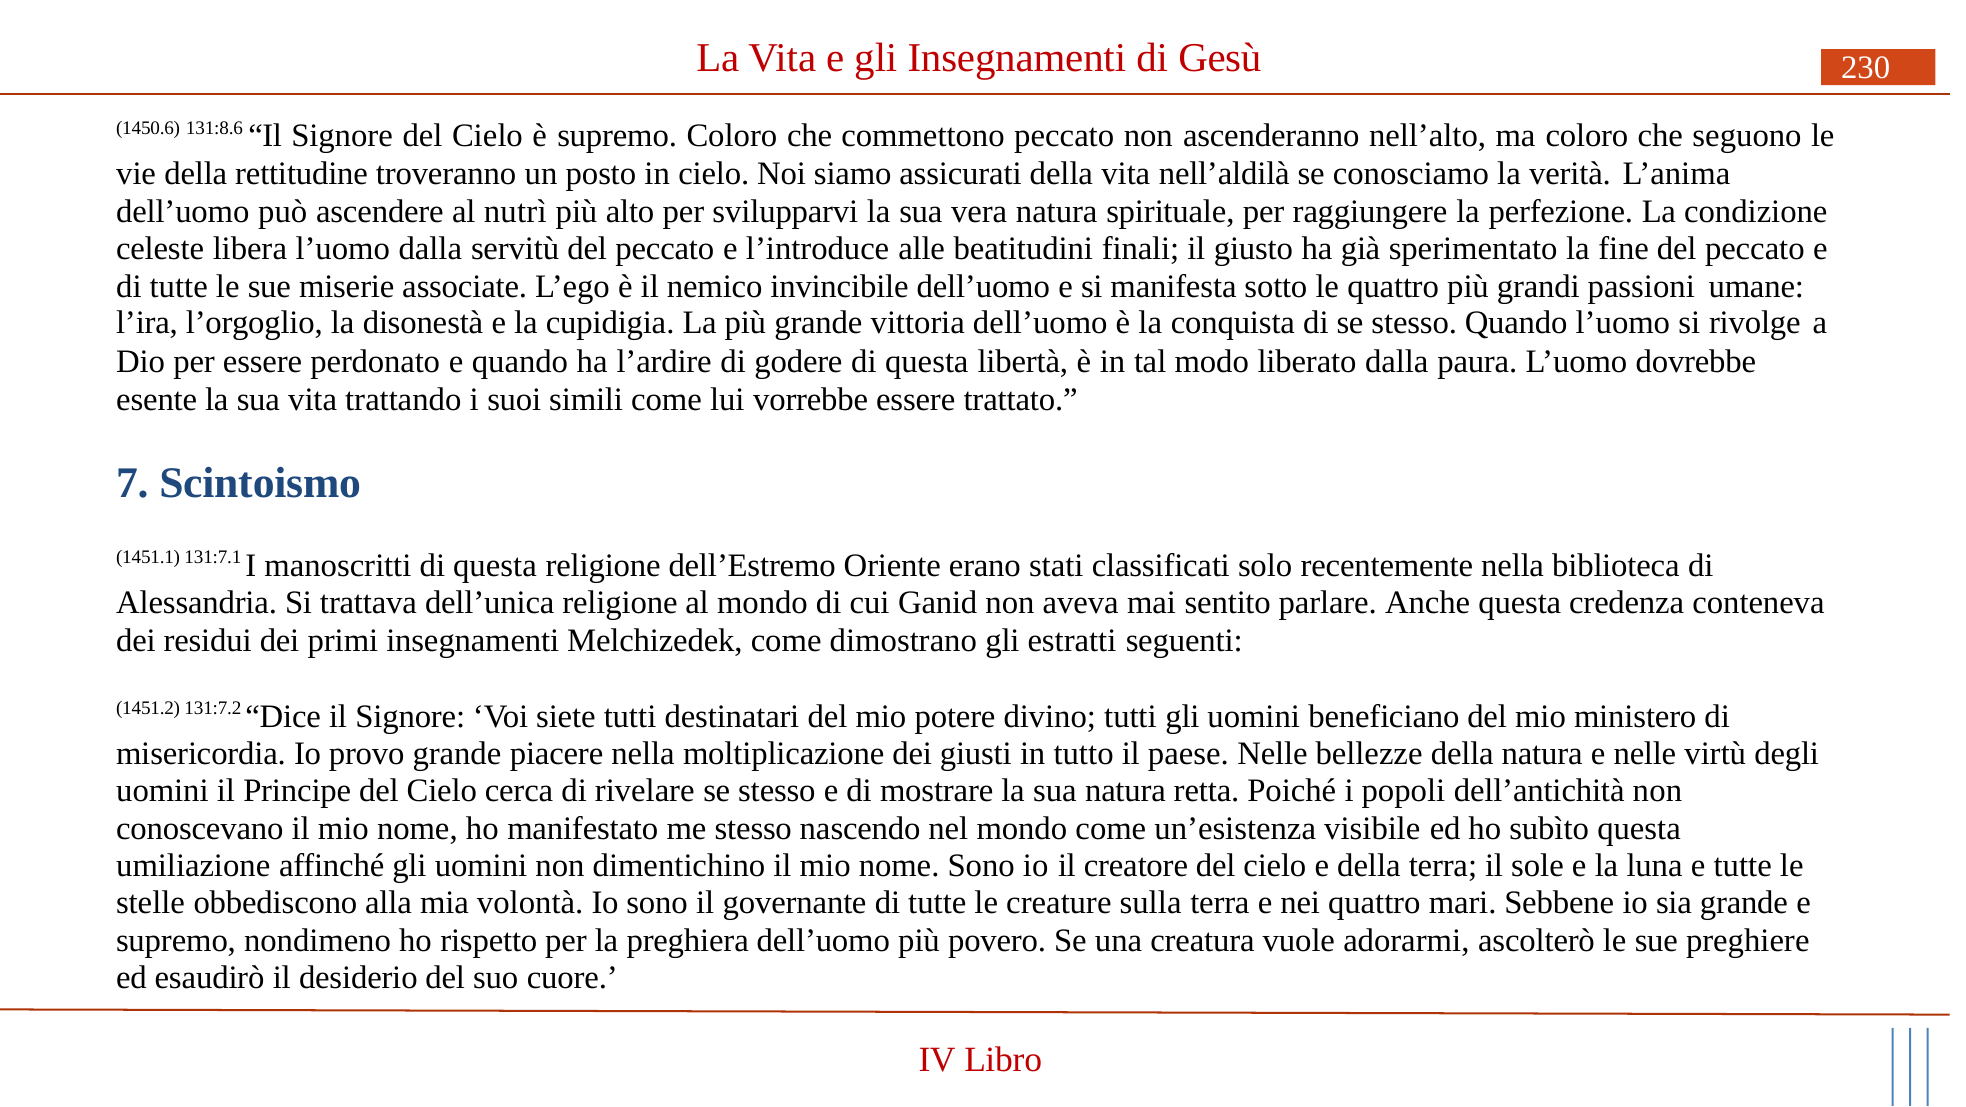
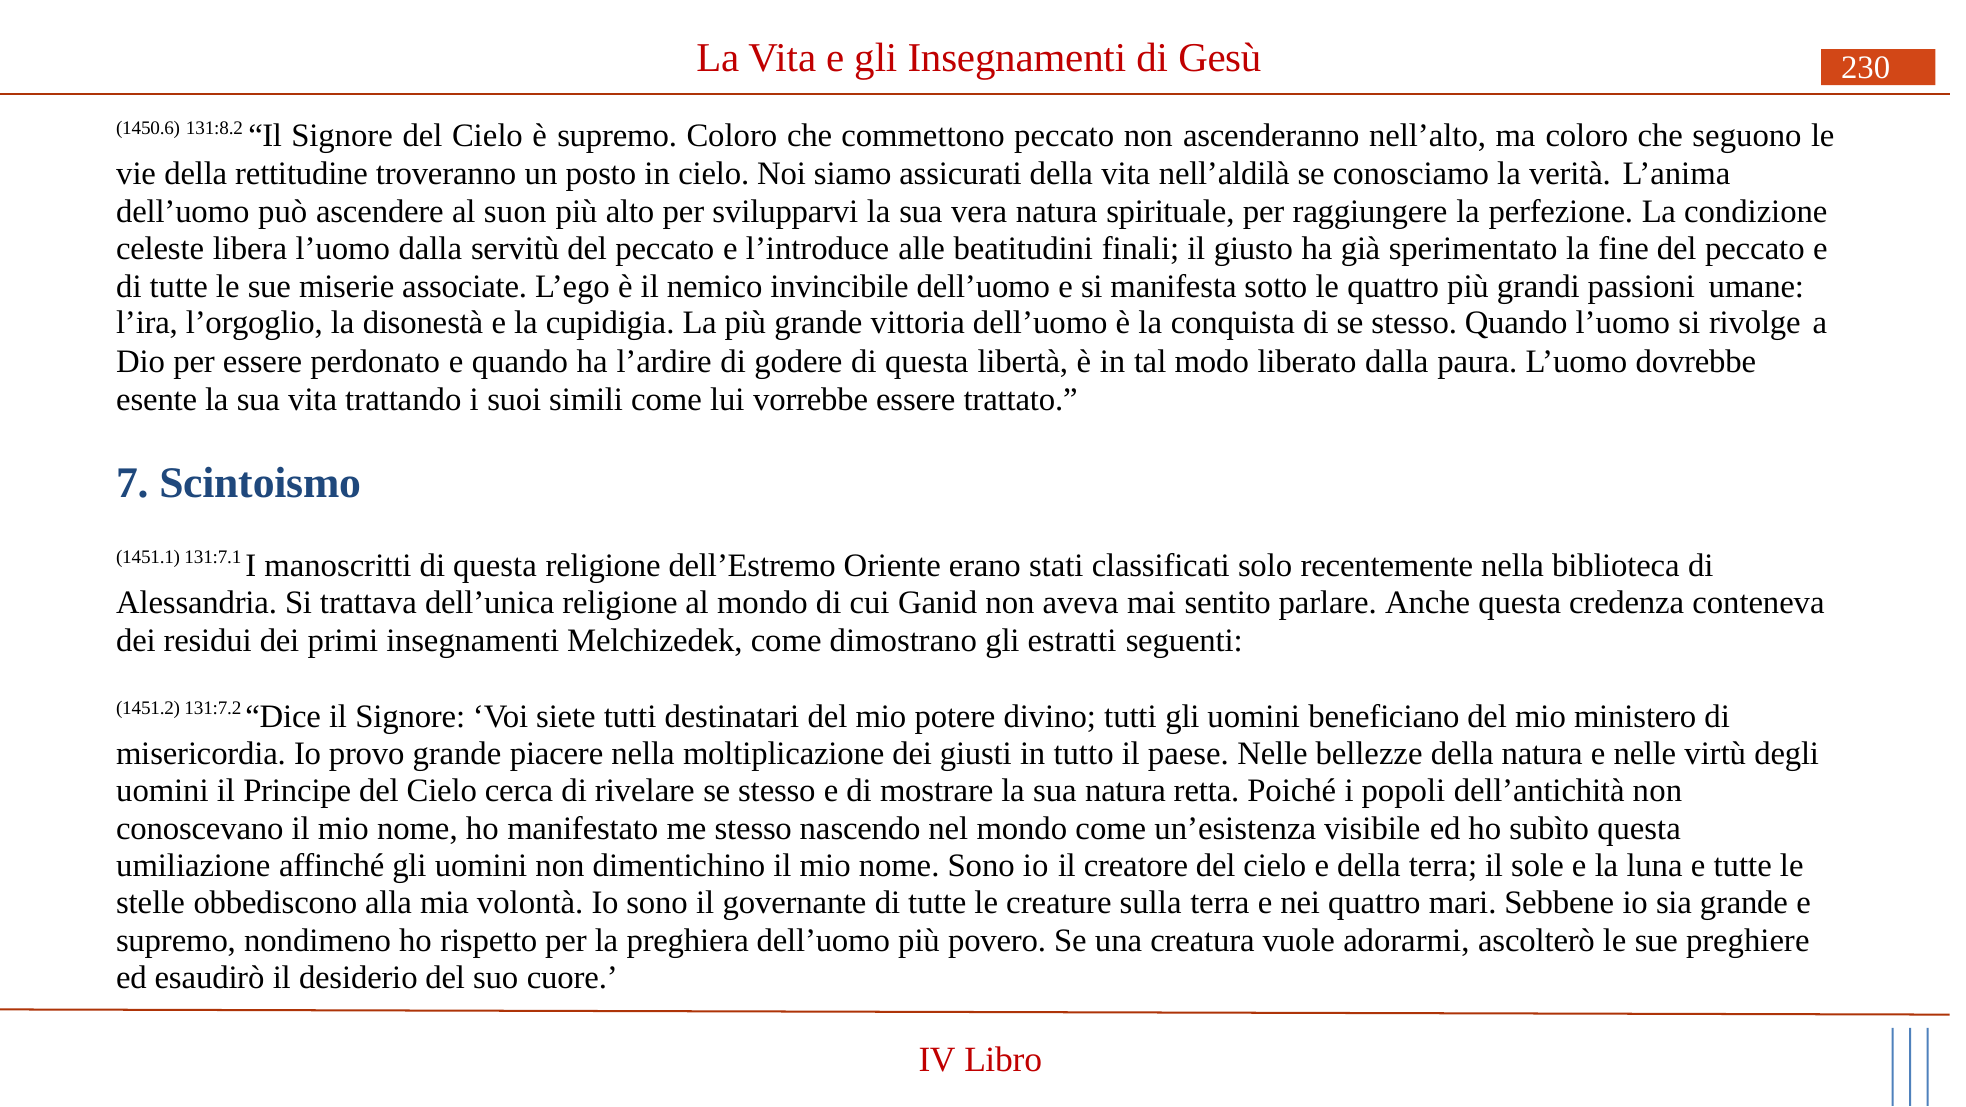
131:8.6: 131:8.6 -> 131:8.2 (214, 128)
nutrì: nutrì -> suon (515, 211)
